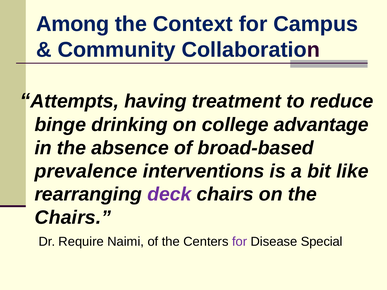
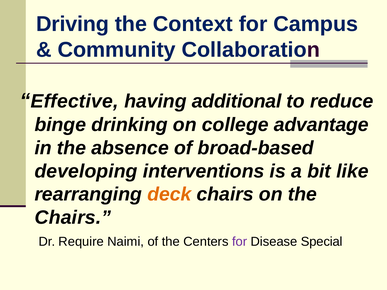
Among: Among -> Driving (73, 24)
Attempts: Attempts -> Effective (75, 101)
treatment: treatment -> additional (237, 101)
prevalence: prevalence -> developing (86, 171)
deck colour: purple -> orange (169, 195)
